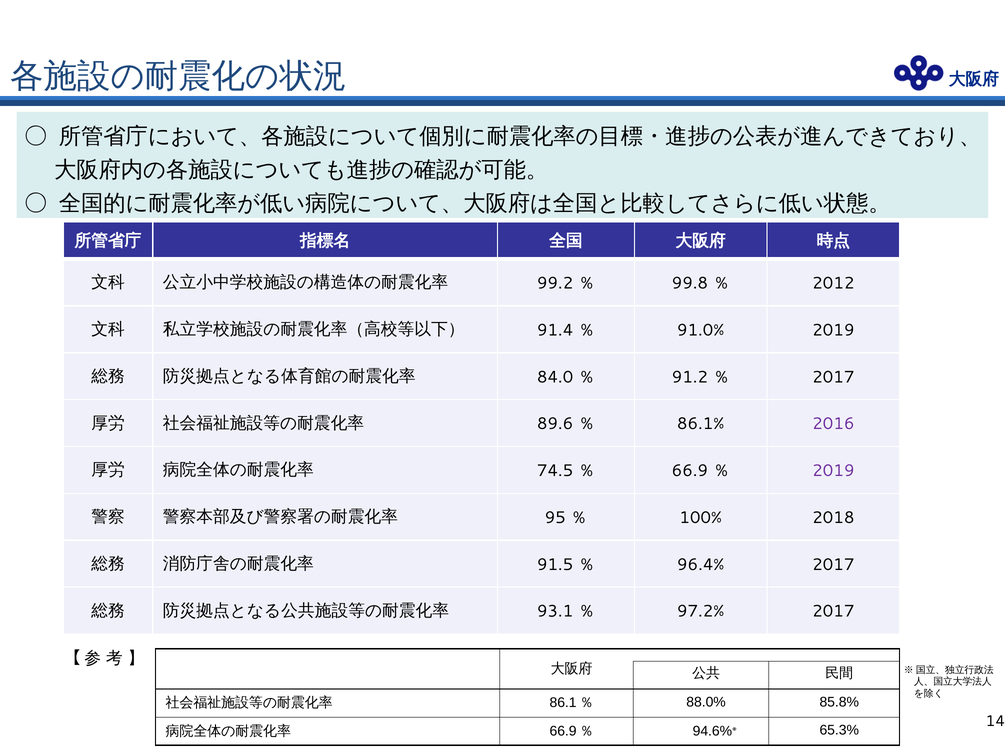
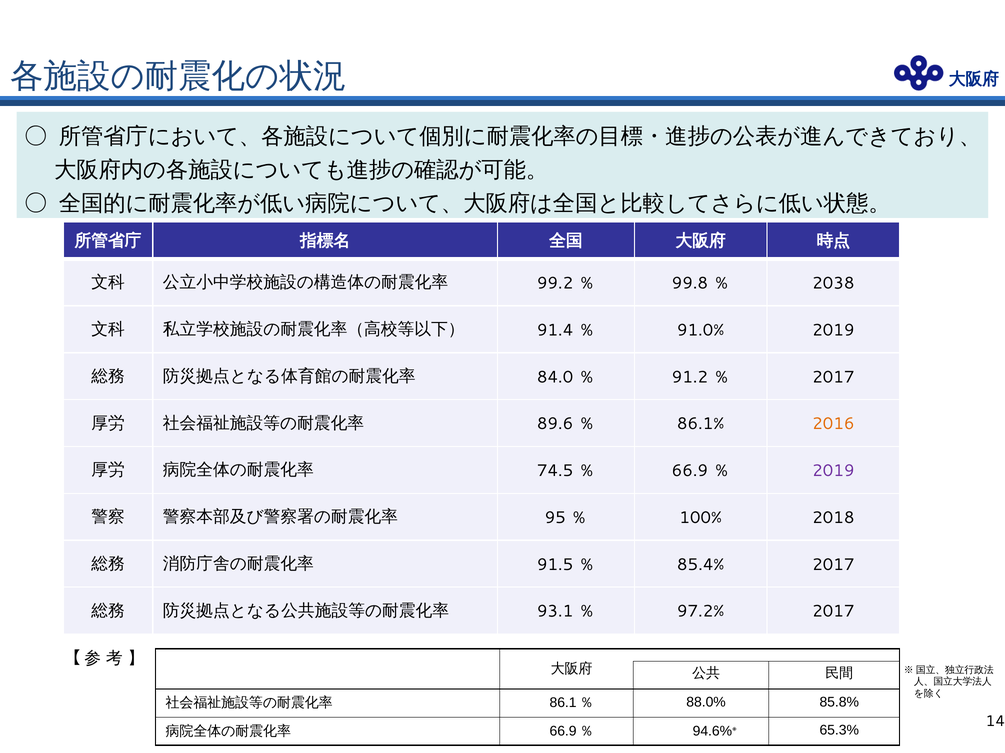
2012: 2012 -> 2038 (833, 284)
2016 colour: purple -> orange (833, 424)
96.4%: 96.4% -> 85.4% (701, 565)
